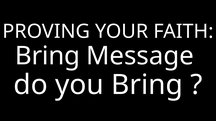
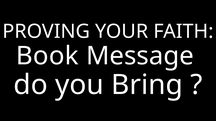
Bring: Bring -> Book (47, 56)
